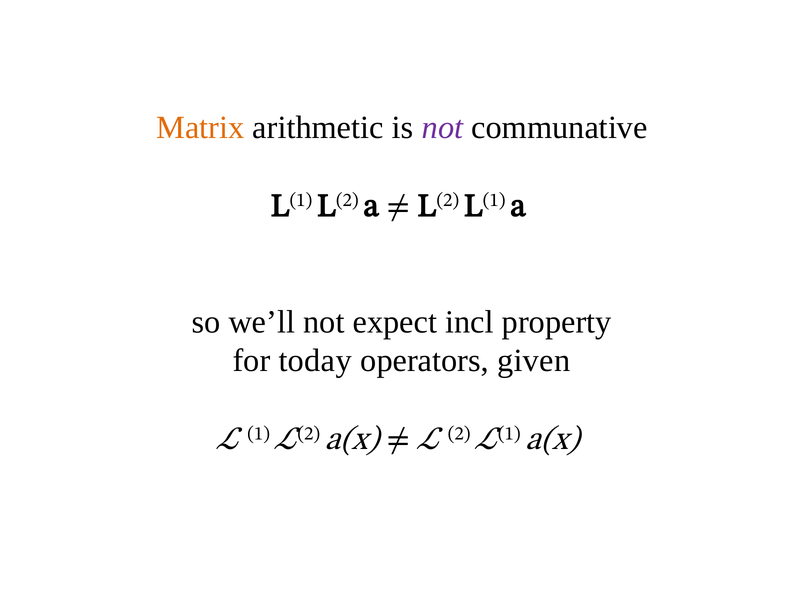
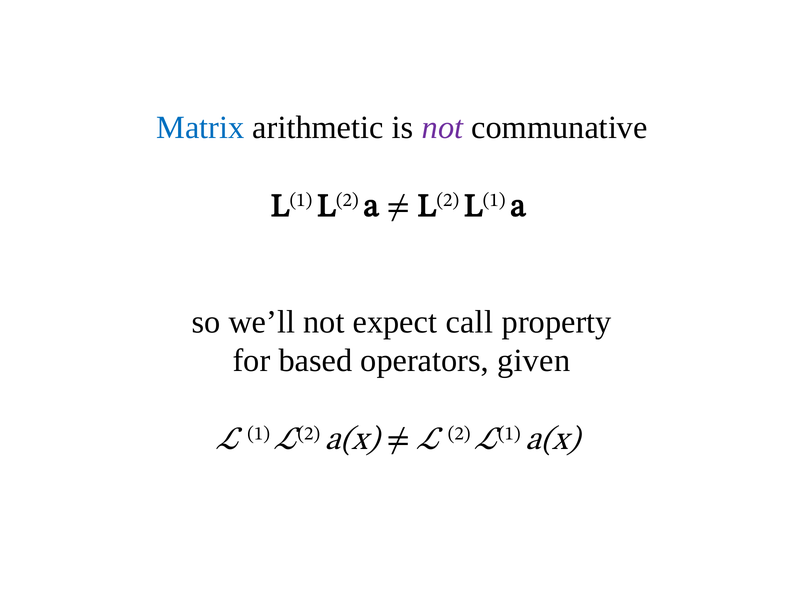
Matrix colour: orange -> blue (200, 128)
incl: incl -> call (469, 322)
today: today -> based (315, 361)
